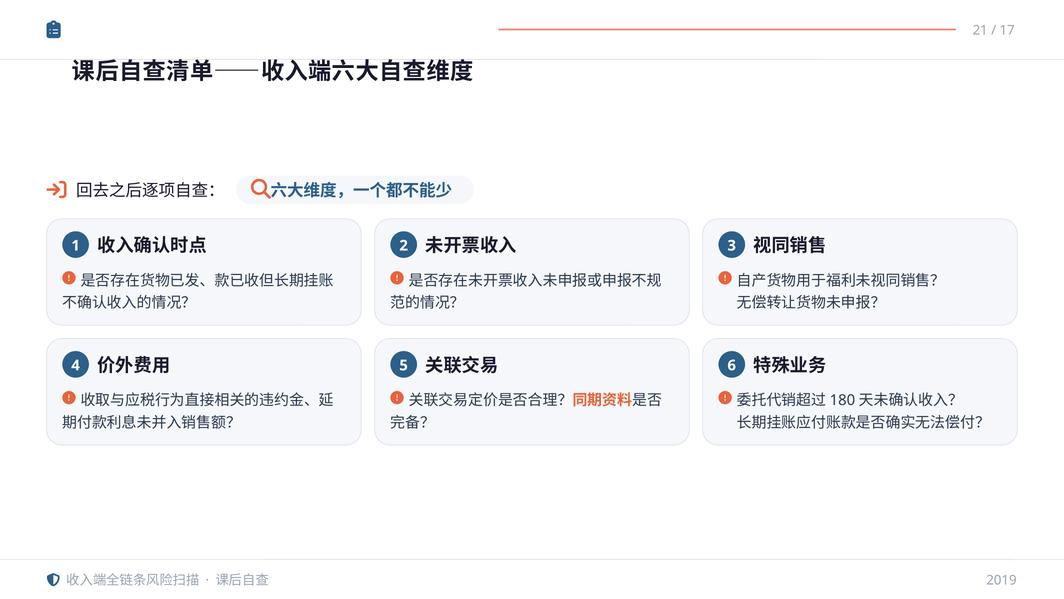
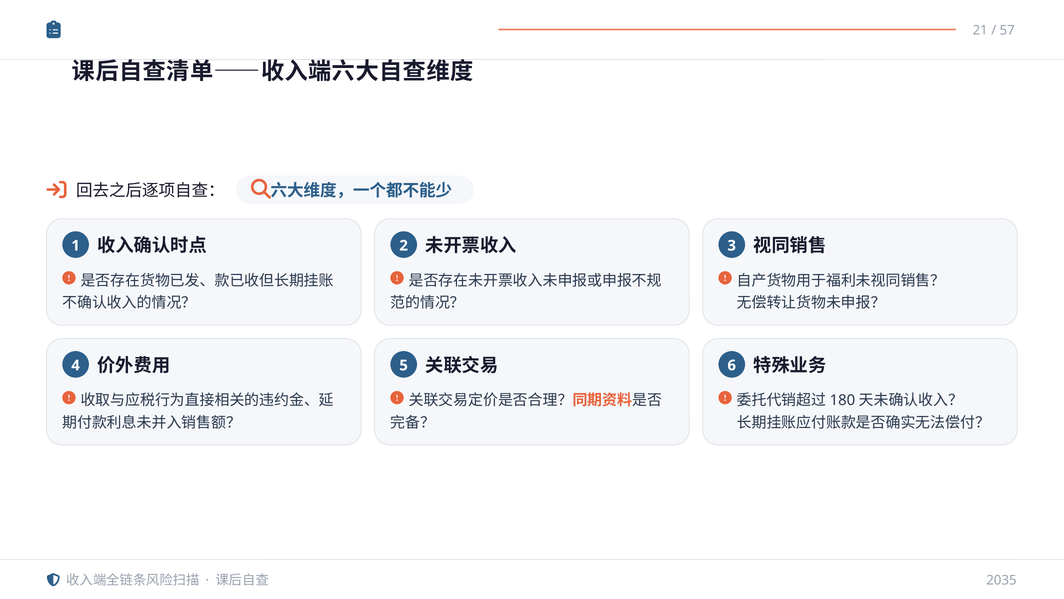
17: 17 -> 57 (1007, 30)
2019: 2019 -> 2035 (1001, 580)
